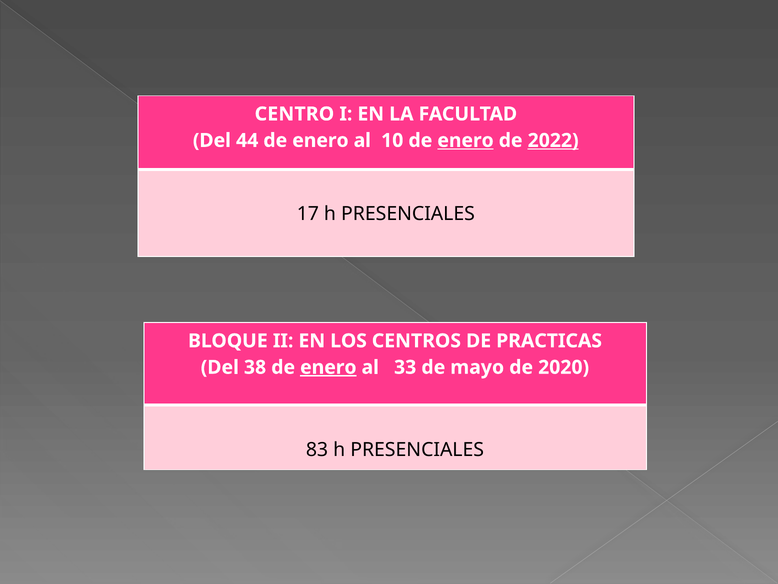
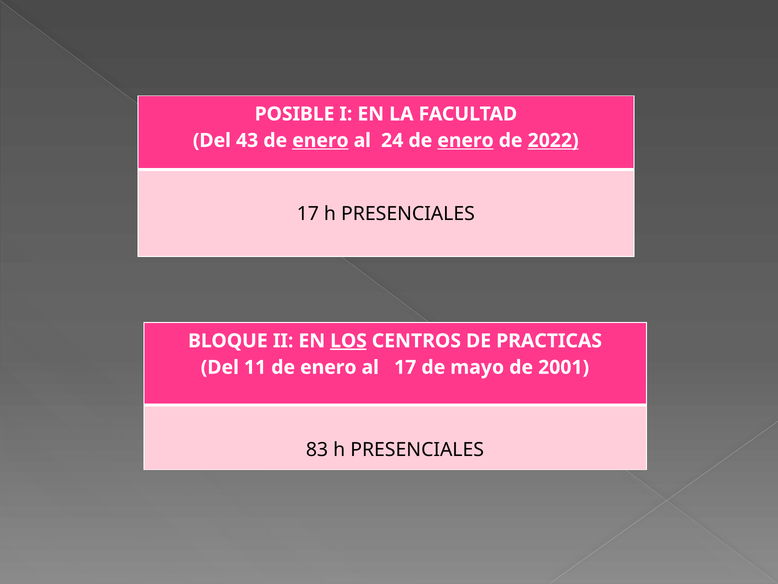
CENTRO: CENTRO -> POSIBLE (295, 114)
44: 44 -> 43 (247, 140)
enero underline: none -> present (320, 140)
10: 10 -> 24 (392, 140)
LOS underline: none -> present (349, 341)
38: 38 -> 11 (255, 367)
enero underline: present -> none (328, 367)
al 33: 33 -> 17 (405, 367)
2020: 2020 -> 2001 (564, 367)
